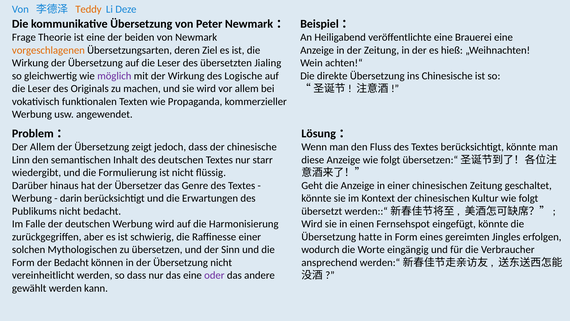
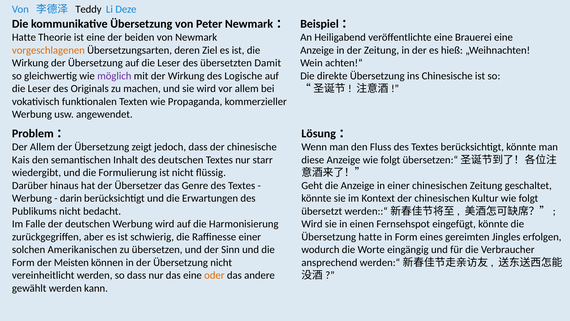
Teddy colour: orange -> black (88, 9)
Frage: Frage -> Hatte (24, 37)
Jialing: Jialing -> Damit (268, 63)
Linn: Linn -> Kais (21, 160)
Mythologischen: Mythologischen -> Amerikanischen (82, 249)
der Bedacht: Bedacht -> Meisten (71, 262)
oder colour: purple -> orange (214, 275)
